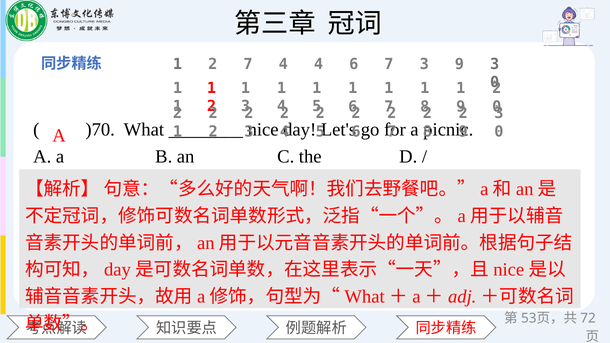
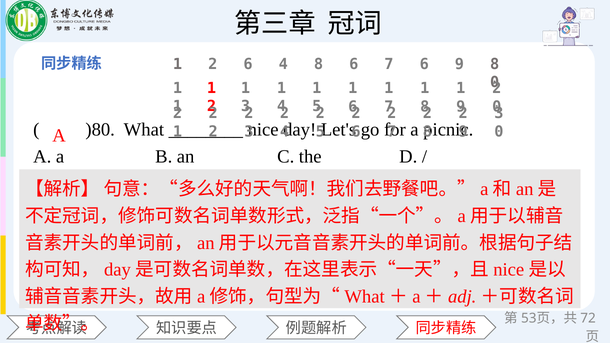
1 2 7: 7 -> 6 (248, 64)
4 4: 4 -> 8 (318, 64)
7 3: 3 -> 6 (424, 64)
9 3: 3 -> 8 (495, 64)
)70: )70 -> )80 (100, 130)
